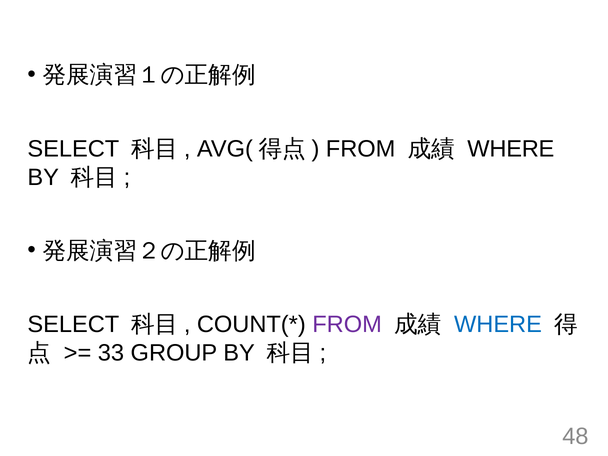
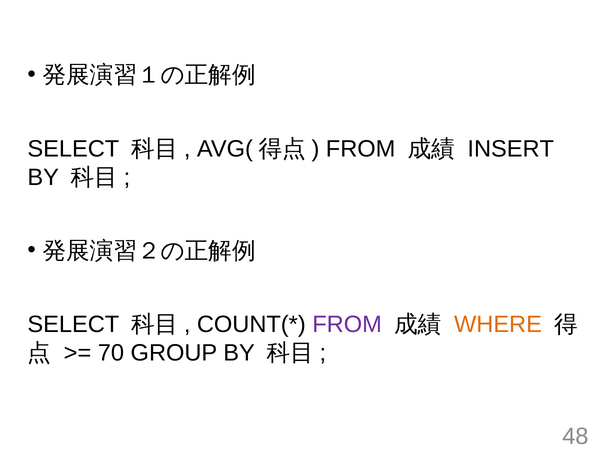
WHERE: WHERE -> INSERT (511, 149)
WHERE colour: blue -> orange (498, 325)
33: 33 -> 70 (111, 353)
